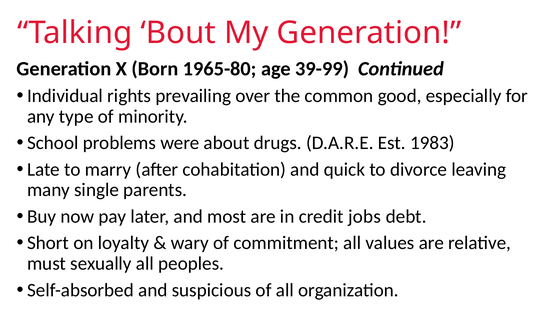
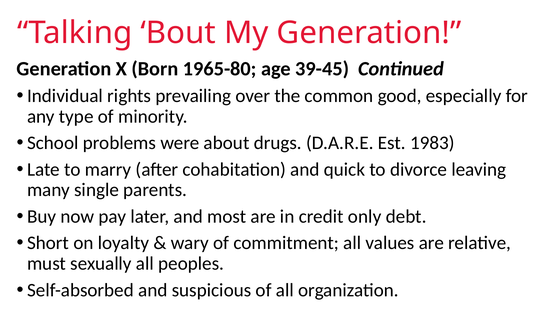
39-99: 39-99 -> 39-45 (322, 69)
jobs: jobs -> only (365, 217)
